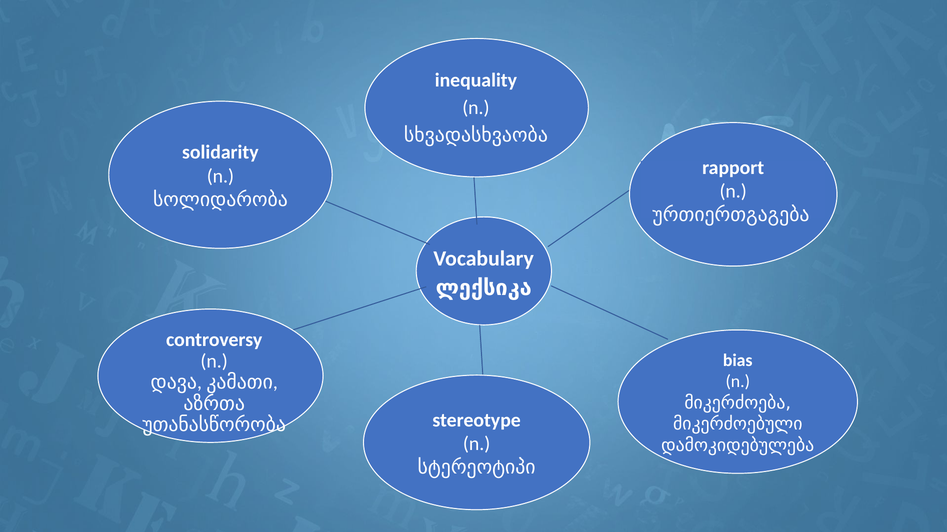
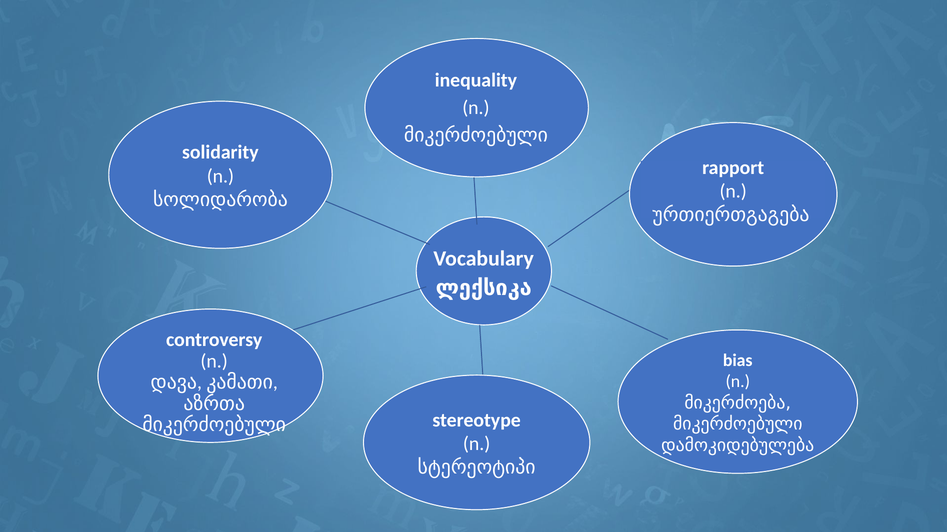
სხვადასხვაობა: სხვადასხვაობა -> მიკერძოებული (476, 135)
უთანასწორობა: უთანასწორობა -> მიკერძოებული (214, 425)
